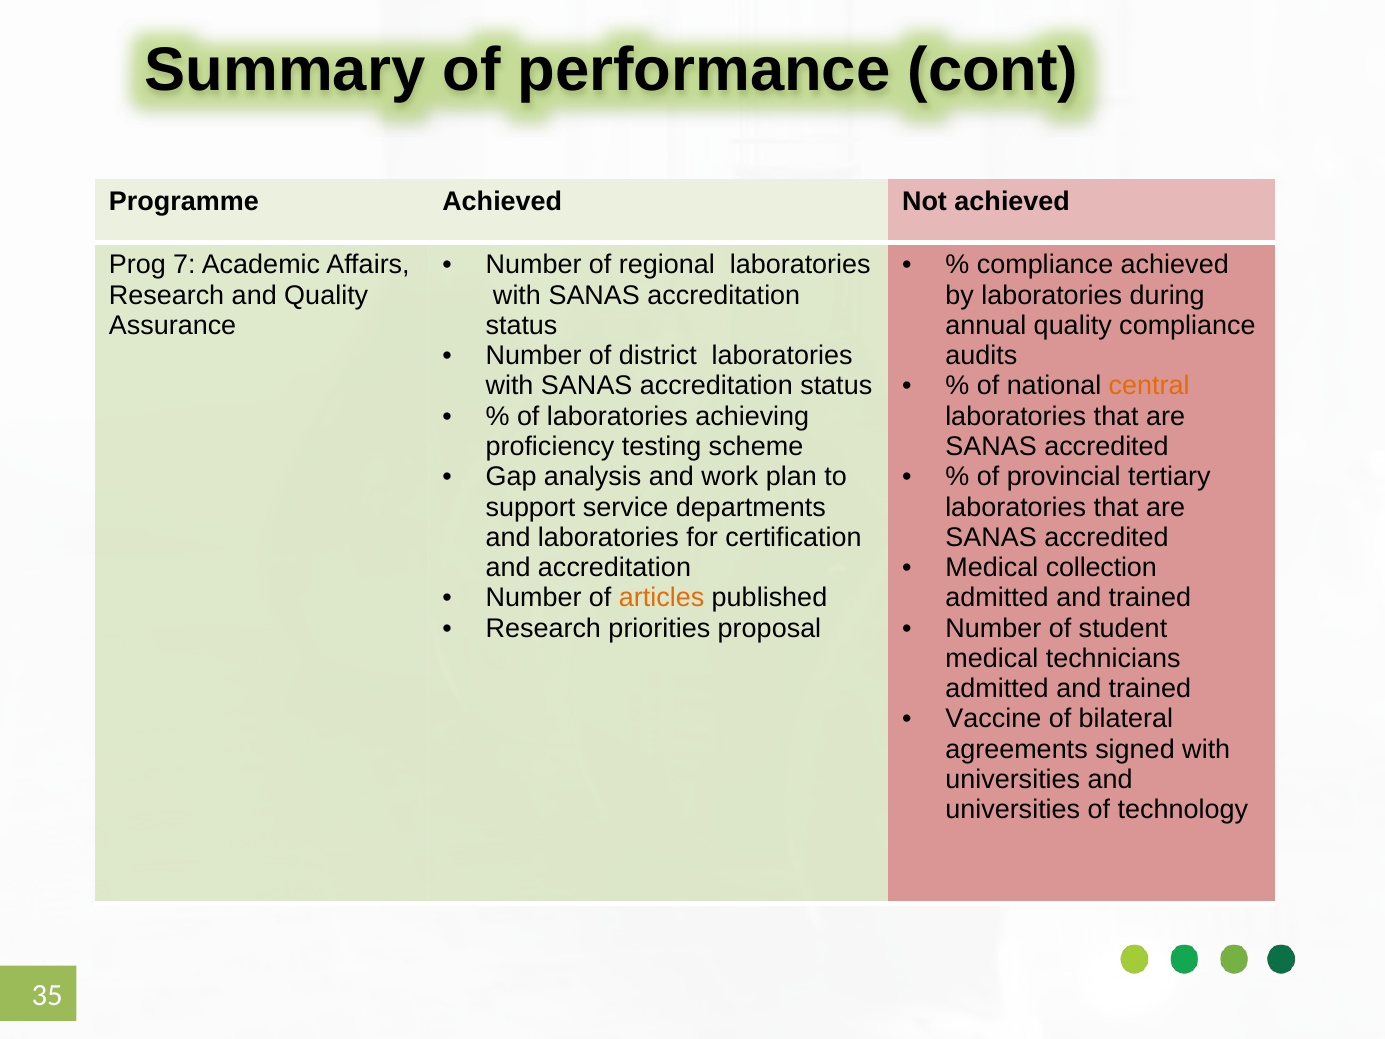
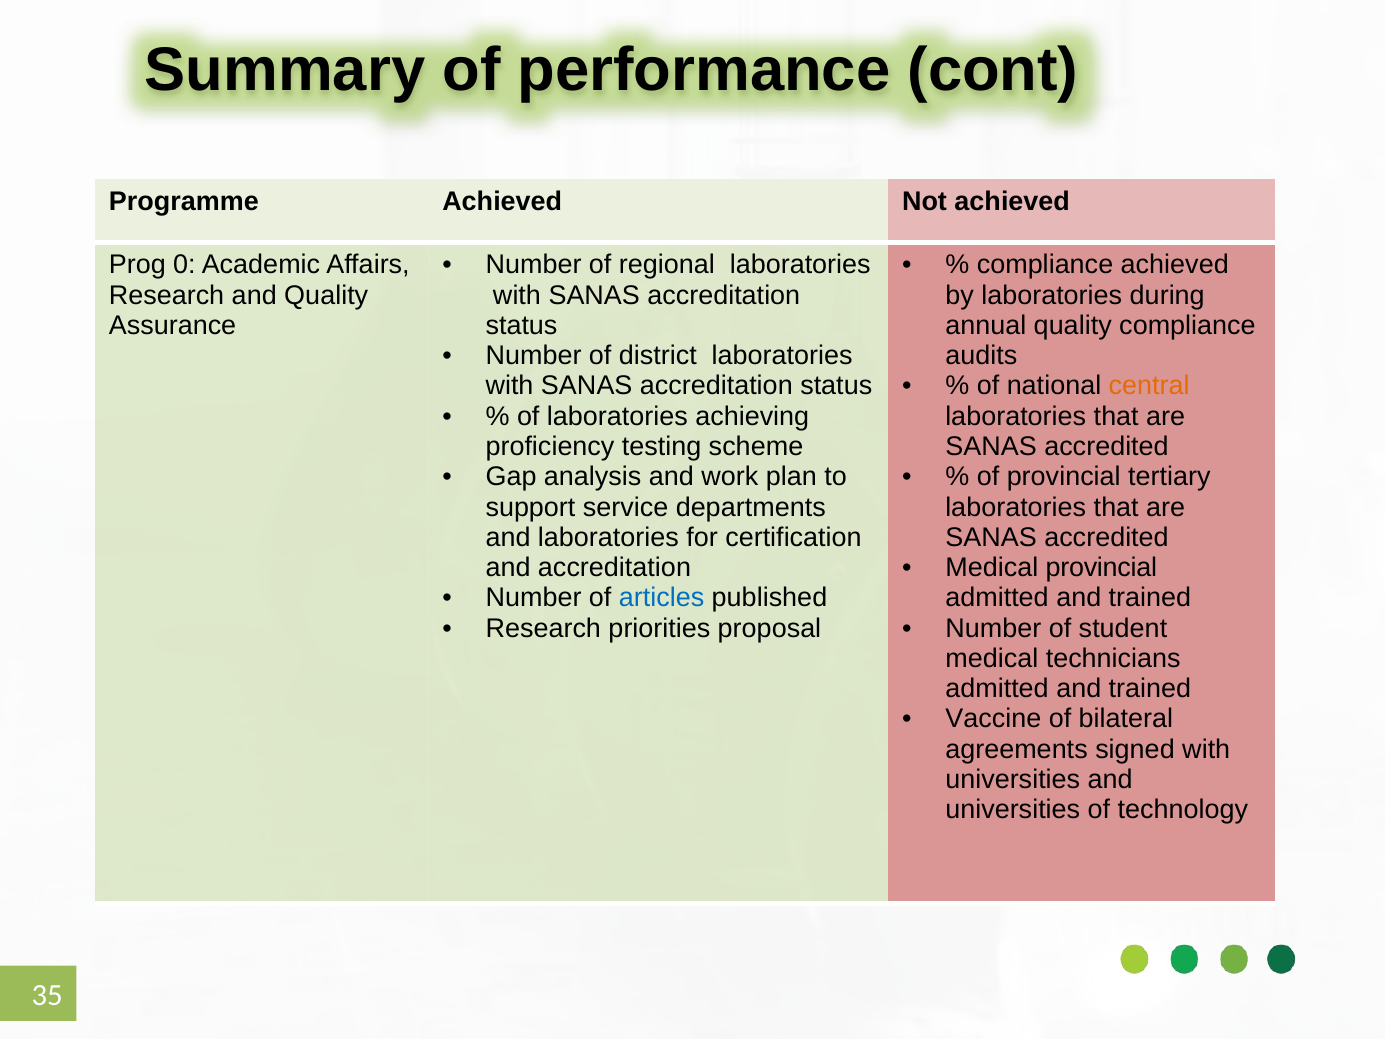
7: 7 -> 0 (184, 265)
Medical collection: collection -> provincial (1101, 568)
articles colour: orange -> blue (662, 598)
